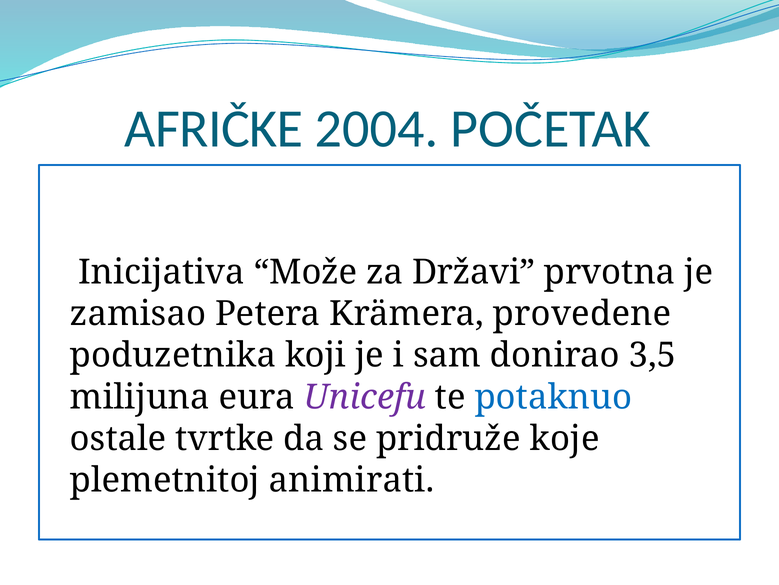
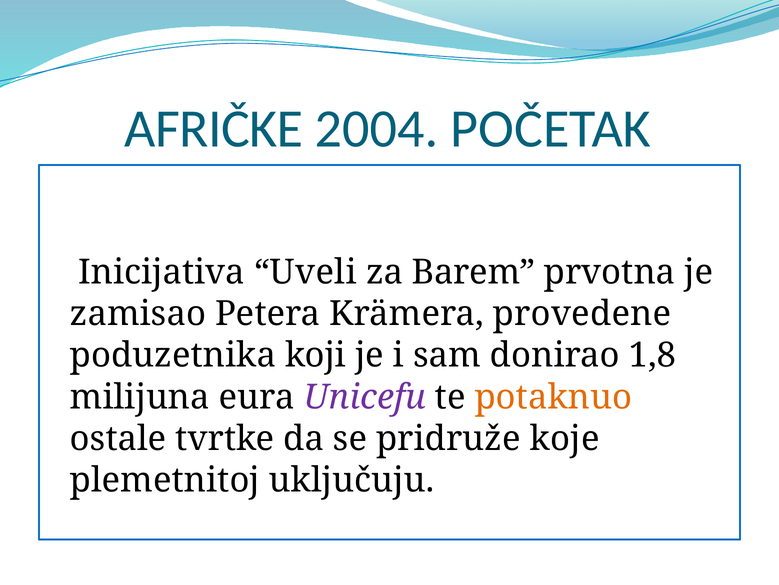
Može: Može -> Uveli (305, 272)
Državi: Državi -> Barem (474, 272)
3,5: 3,5 -> 1,8 (652, 355)
potaknuo colour: blue -> orange (553, 397)
animirati: animirati -> uključuju (352, 480)
